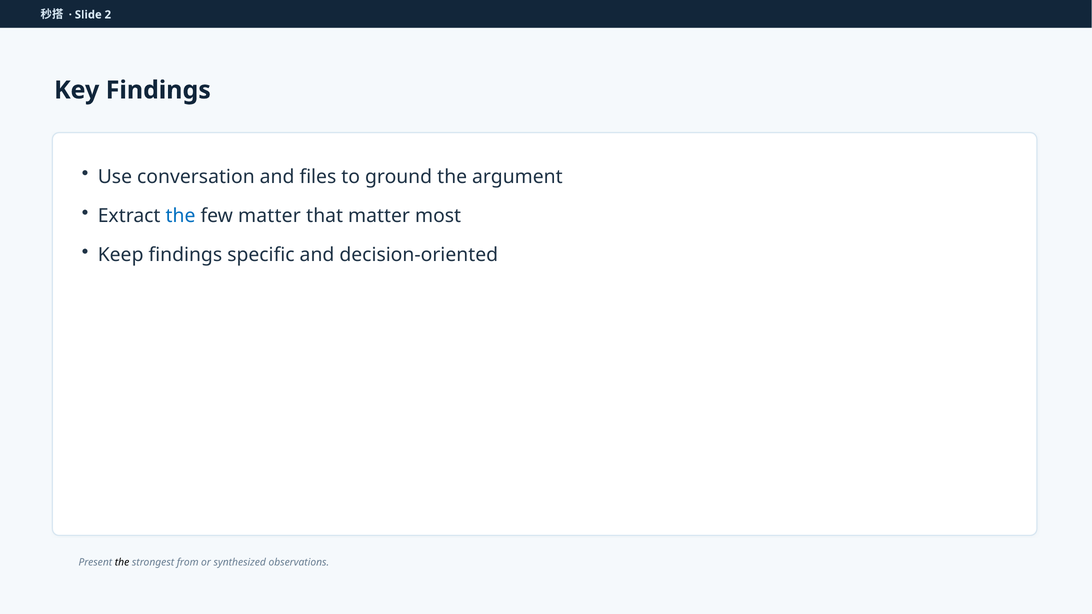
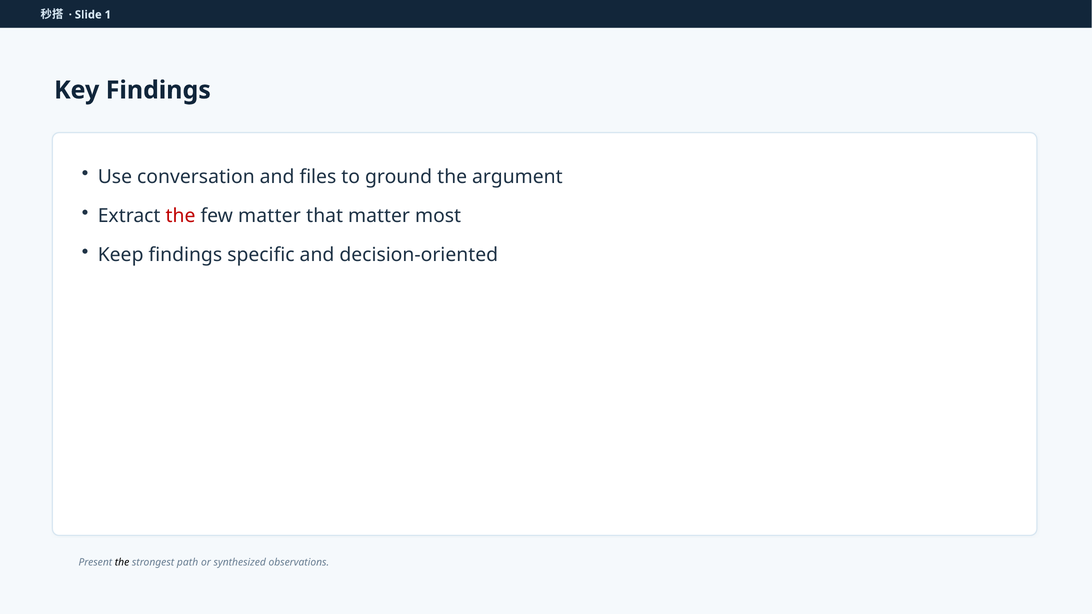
2: 2 -> 1 (108, 15)
the colour: blue -> red (181, 216)
from: from -> path (188, 563)
